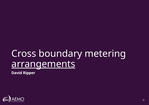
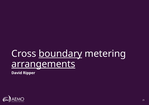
boundary underline: none -> present (60, 54)
